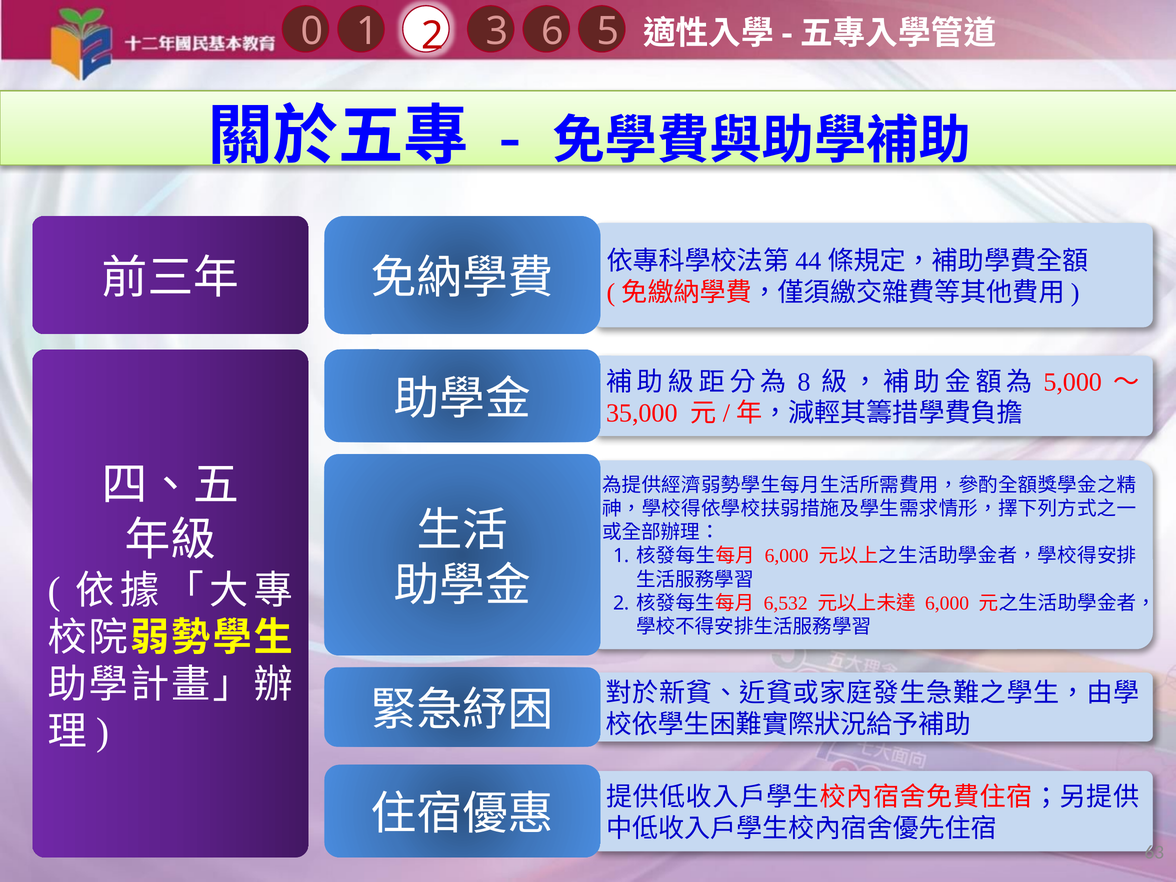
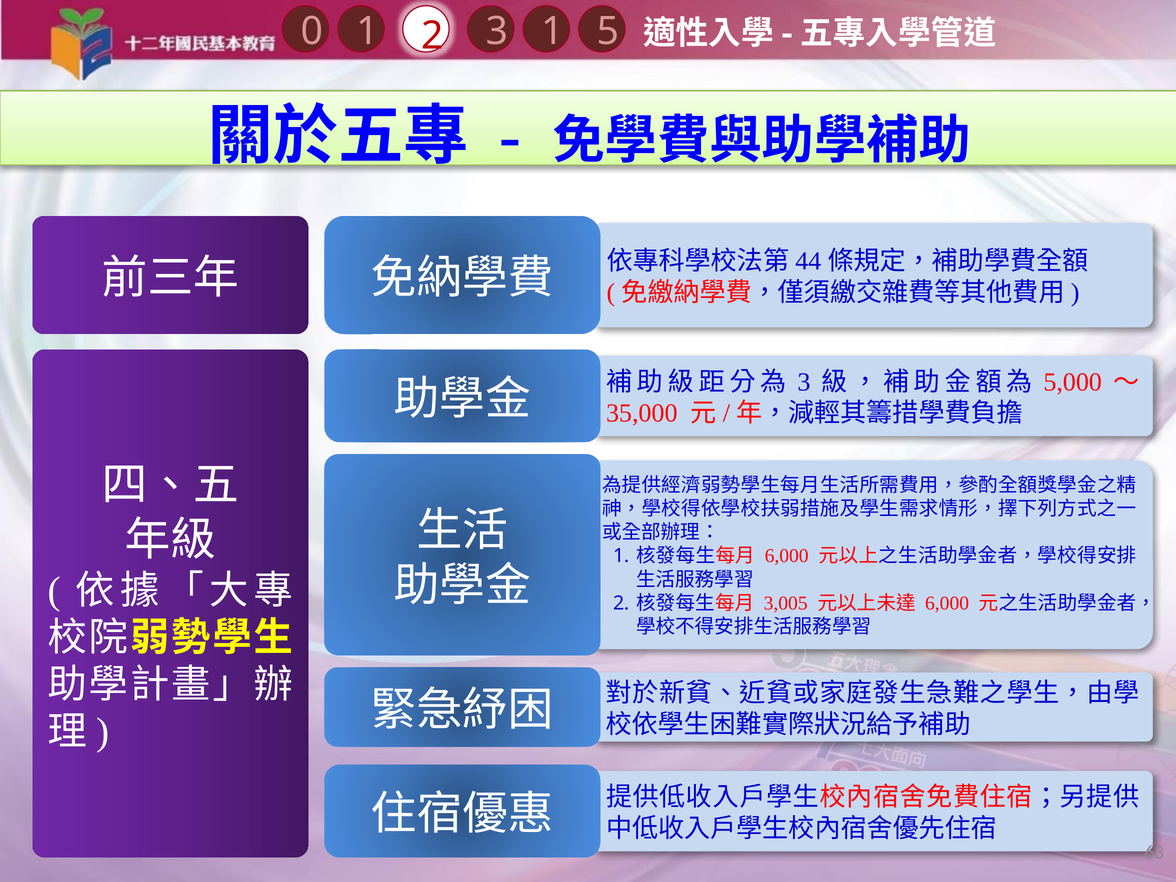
1 6: 6 -> 1 (553, 32)
8: 8 -> 3 (804, 382)
6,532: 6,532 -> 3,005 (786, 603)
